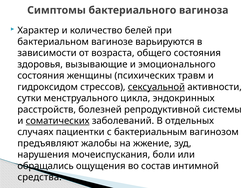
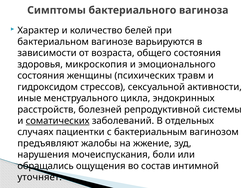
вызывающие: вызывающие -> микроскопия (96, 64)
сексуальной underline: present -> none (156, 87)
сутки: сутки -> иные (29, 98)
средства: средства -> уточняет (40, 177)
